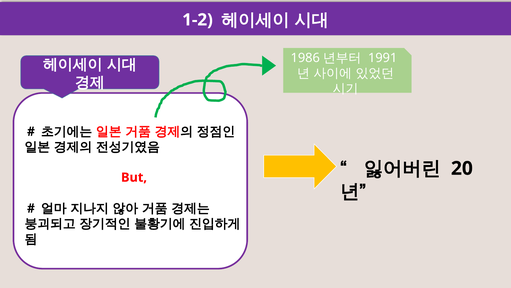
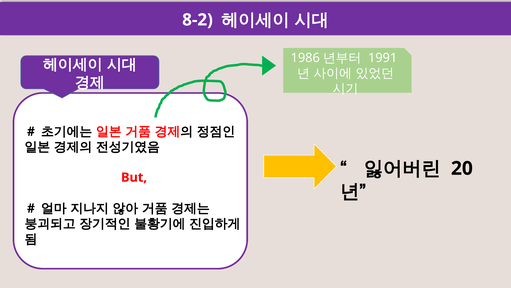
1-2: 1-2 -> 8-2 (198, 20)
